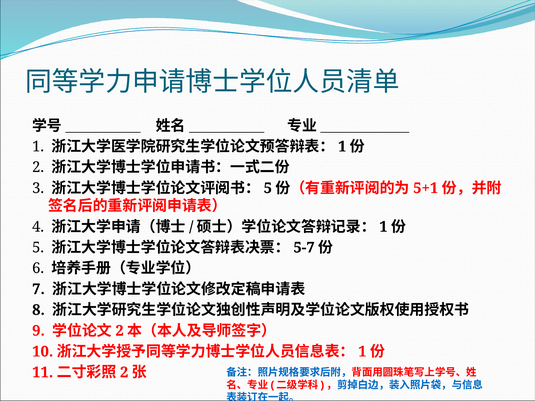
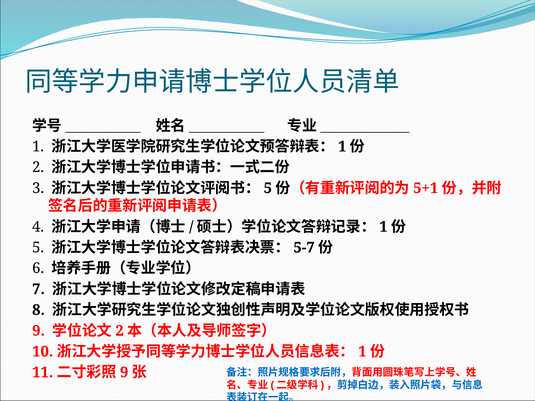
2: 2 -> 9 (124, 373)
